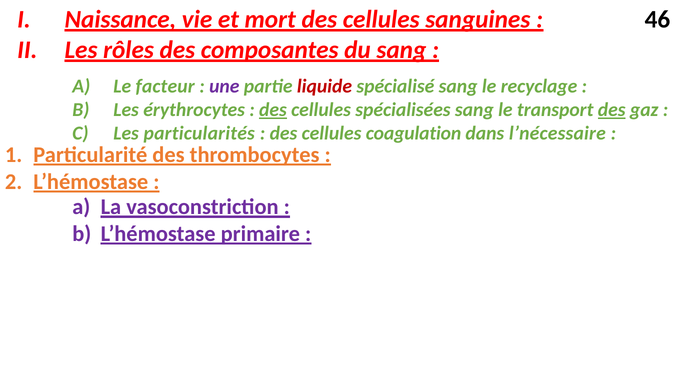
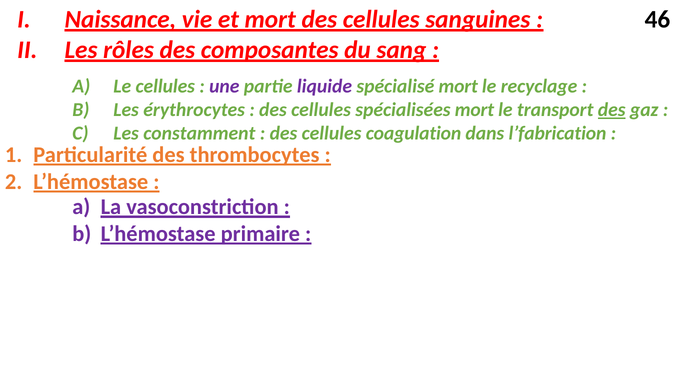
Le facteur: facteur -> cellules (165, 86)
liquide colour: red -> purple (324, 86)
spécialisé sang: sang -> mort (458, 86)
des underline: present -> none (273, 110)
spécialisées sang: sang -> mort (474, 110)
particularités: particularités -> constamment (199, 133)
l’nécessaire: l’nécessaire -> l’fabrication (558, 133)
